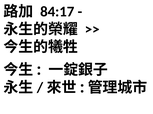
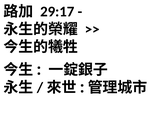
84:17: 84:17 -> 29:17 (57, 12)
